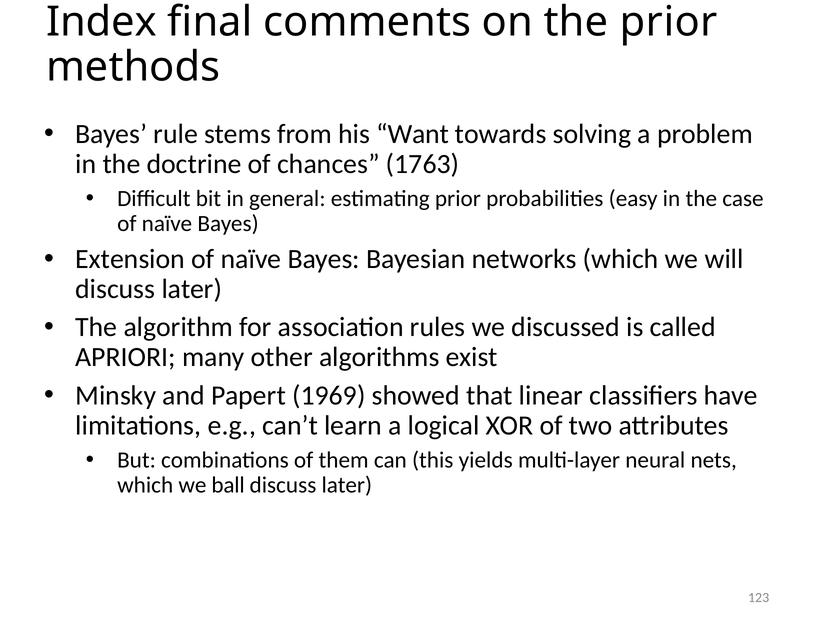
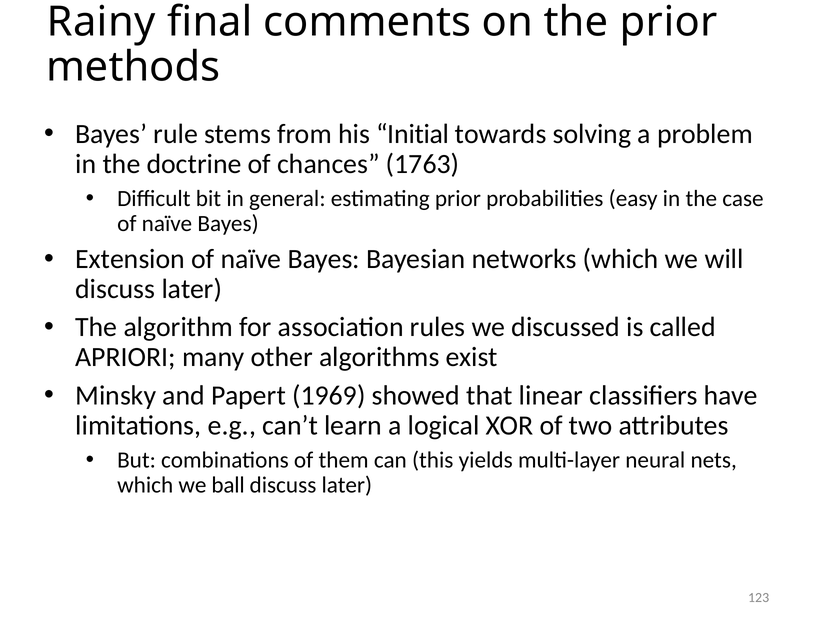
Index: Index -> Rainy (101, 22)
Want: Want -> Initial (413, 134)
